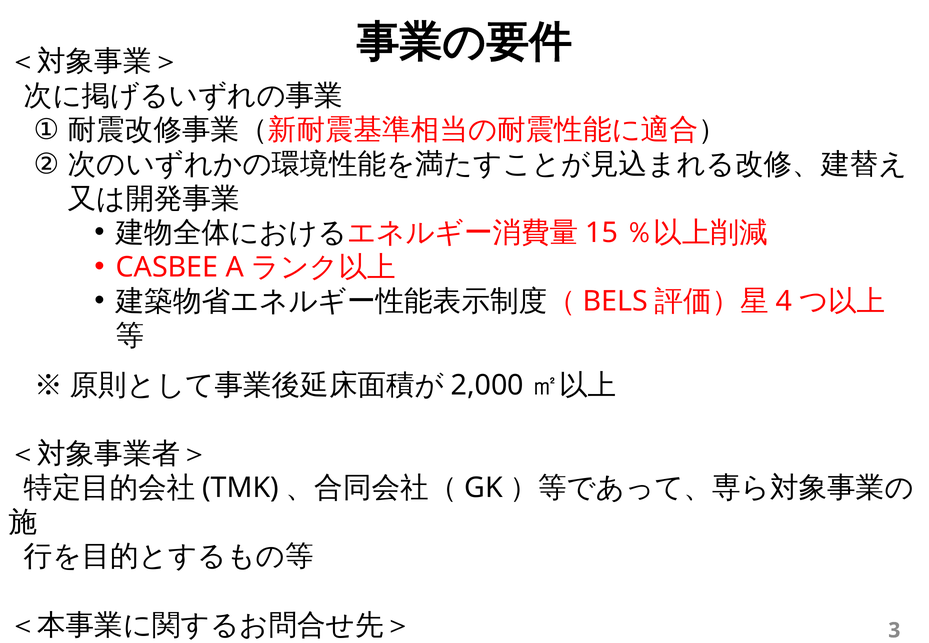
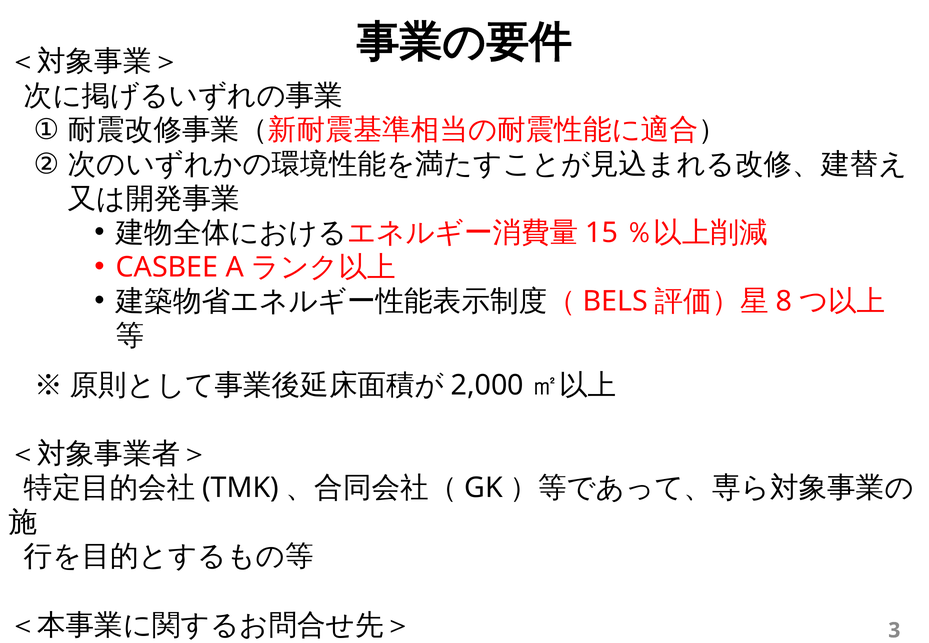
4: 4 -> 8 (784, 302)
